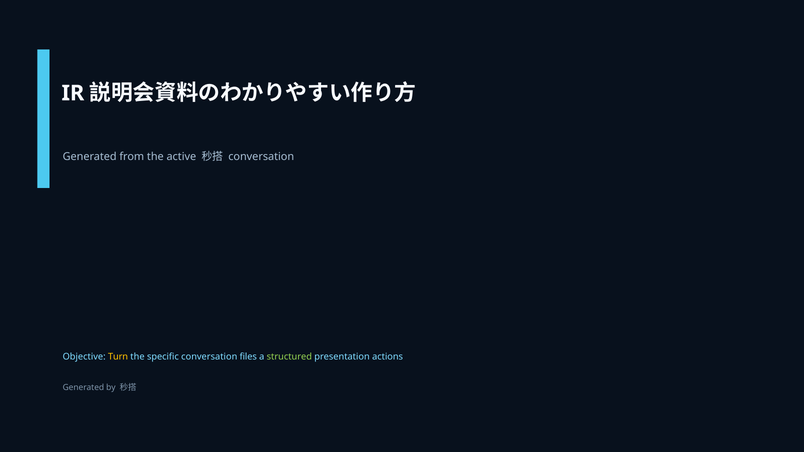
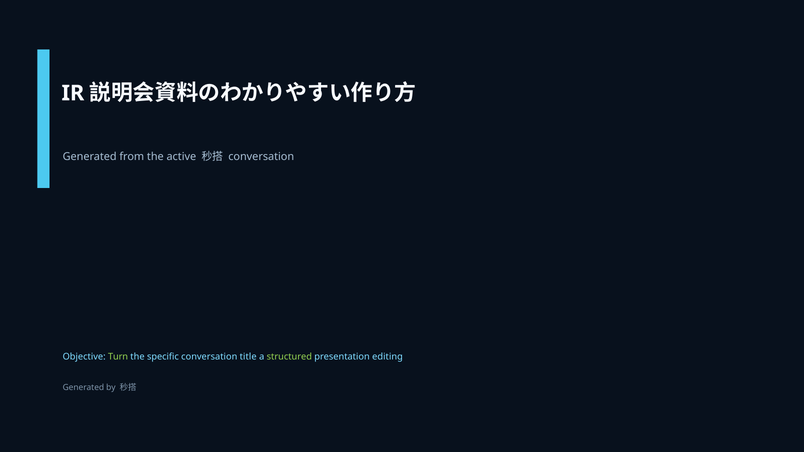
Turn colour: yellow -> light green (118, 357)
files: files -> title (248, 357)
actions: actions -> editing (388, 357)
